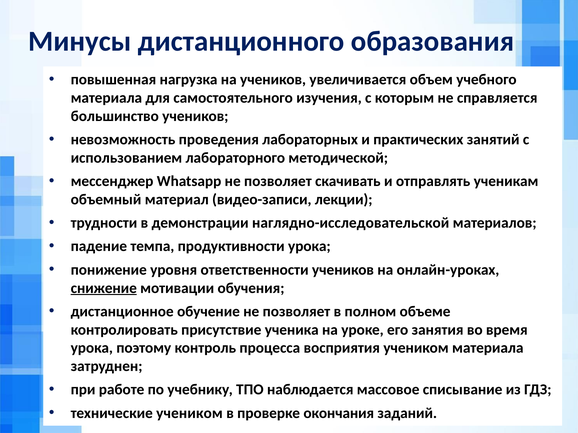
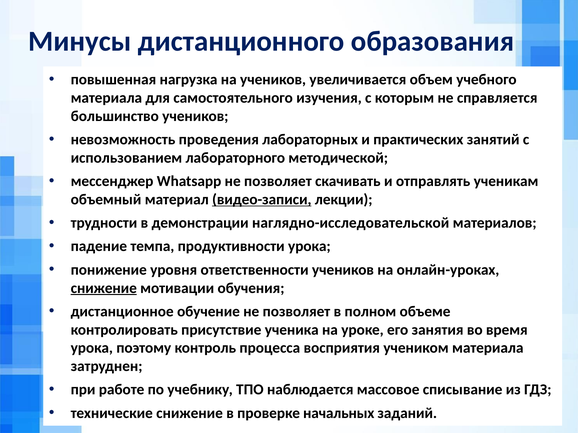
видео-записи underline: none -> present (262, 200)
технические учеником: учеником -> снижение (190, 414)
окончания: окончания -> начальных (339, 414)
